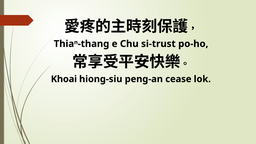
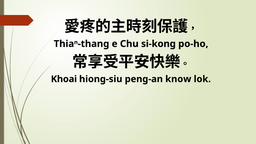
si-trust: si-trust -> si-kong (158, 44)
cease: cease -> know (178, 79)
